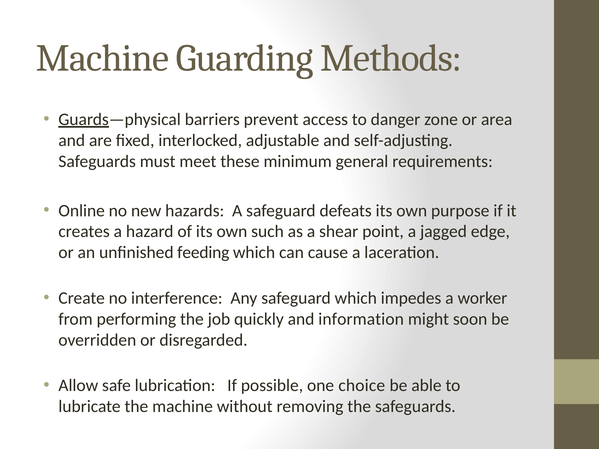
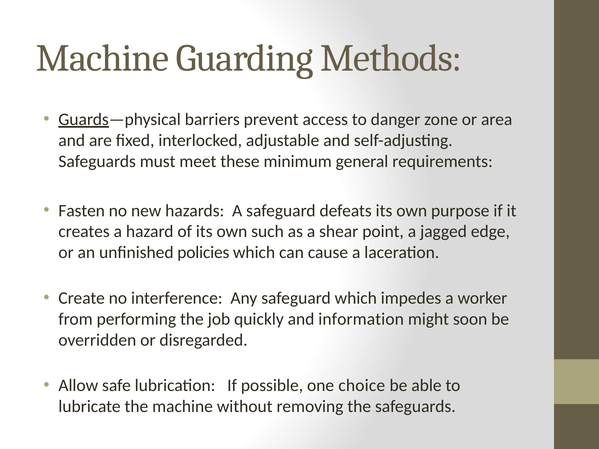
Online: Online -> Fasten (82, 211)
feeding: feeding -> policies (203, 253)
